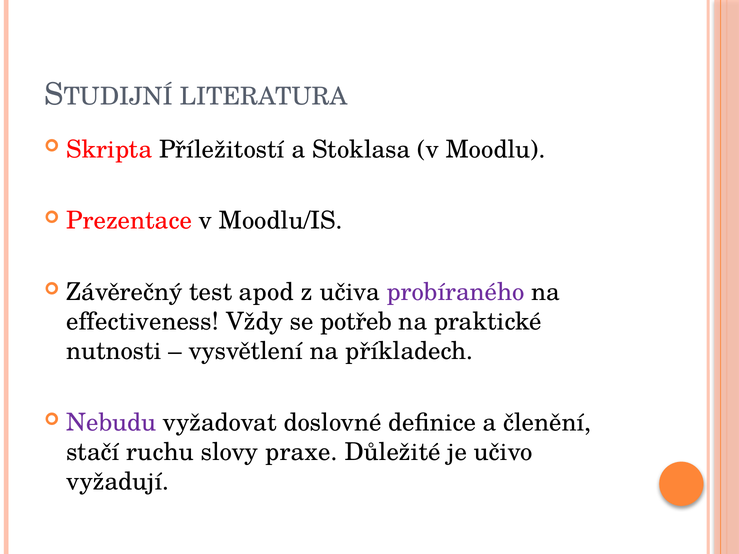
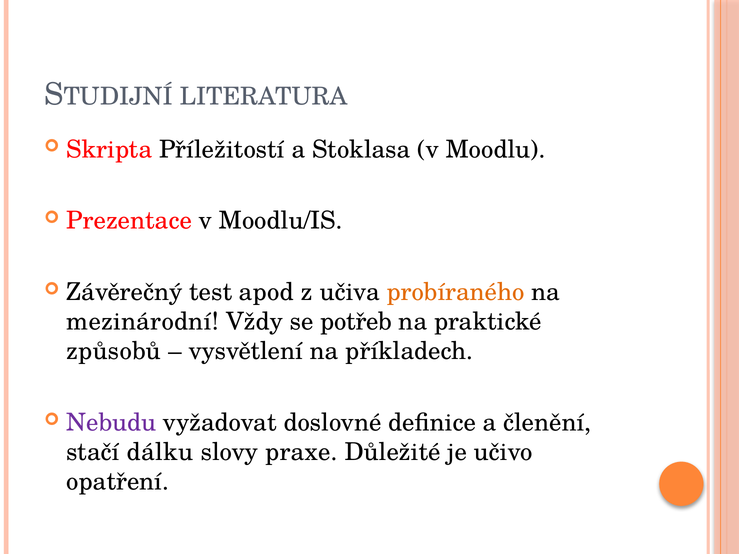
probíraného colour: purple -> orange (456, 292)
effectiveness: effectiveness -> mezinárodní (143, 322)
nutnosti: nutnosti -> způsobů (114, 352)
ruchu: ruchu -> dálku (160, 453)
vyžadují: vyžadují -> opatření (118, 482)
